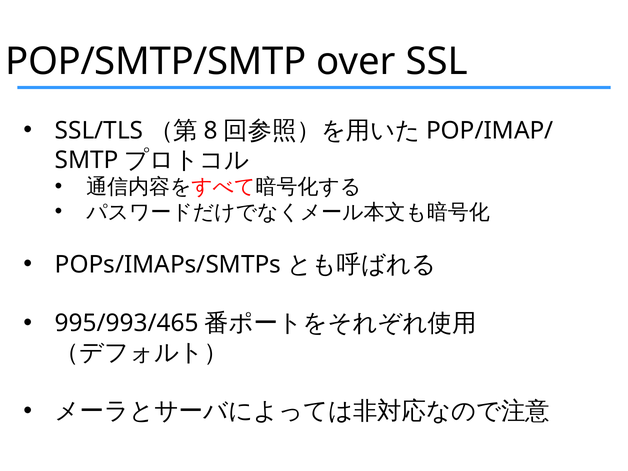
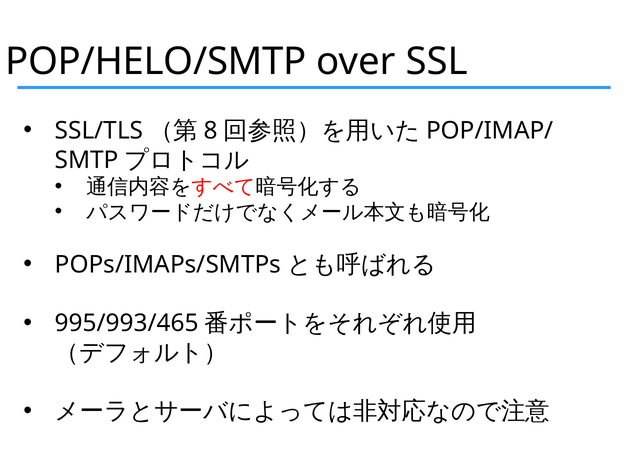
POP/SMTP/SMTP: POP/SMTP/SMTP -> POP/HELO/SMTP (156, 62)
